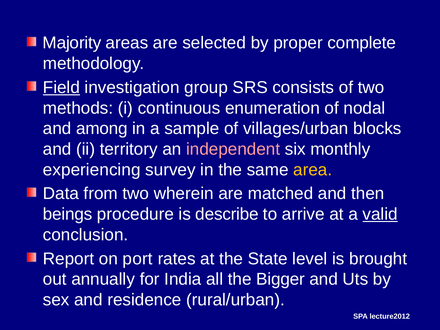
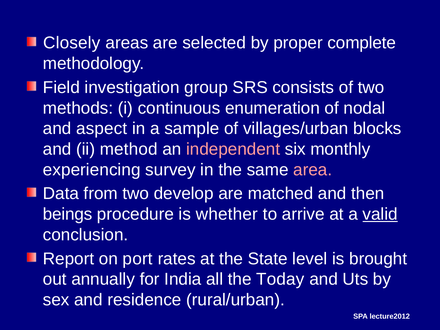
Majority: Majority -> Closely (72, 43)
Field underline: present -> none (61, 88)
among: among -> aspect (102, 129)
territory: territory -> method (129, 149)
area colour: yellow -> pink (313, 170)
wherein: wherein -> develop (184, 194)
describe: describe -> whether (227, 214)
Bigger: Bigger -> Today (280, 279)
